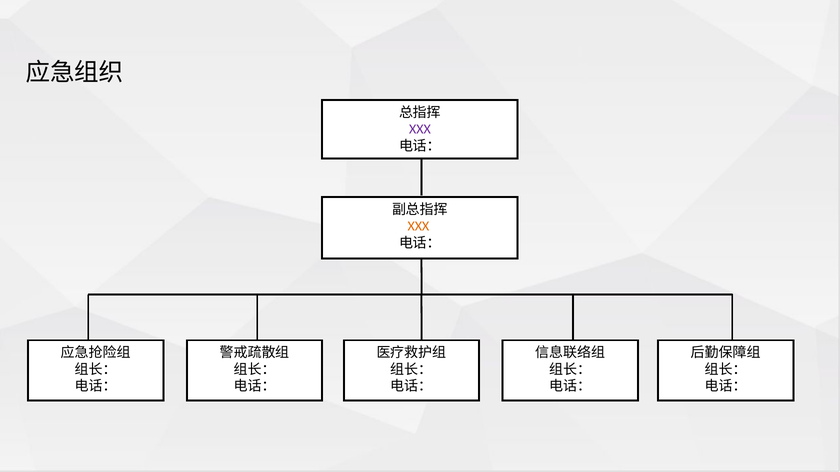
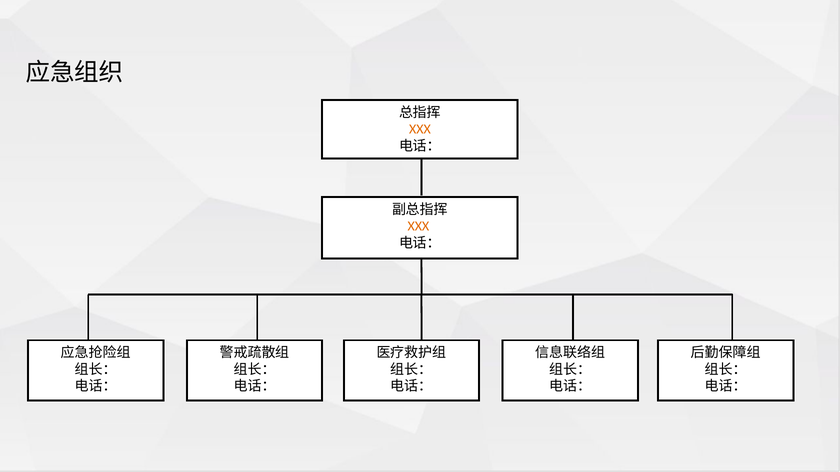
XXX colour: purple -> orange (420, 129)
